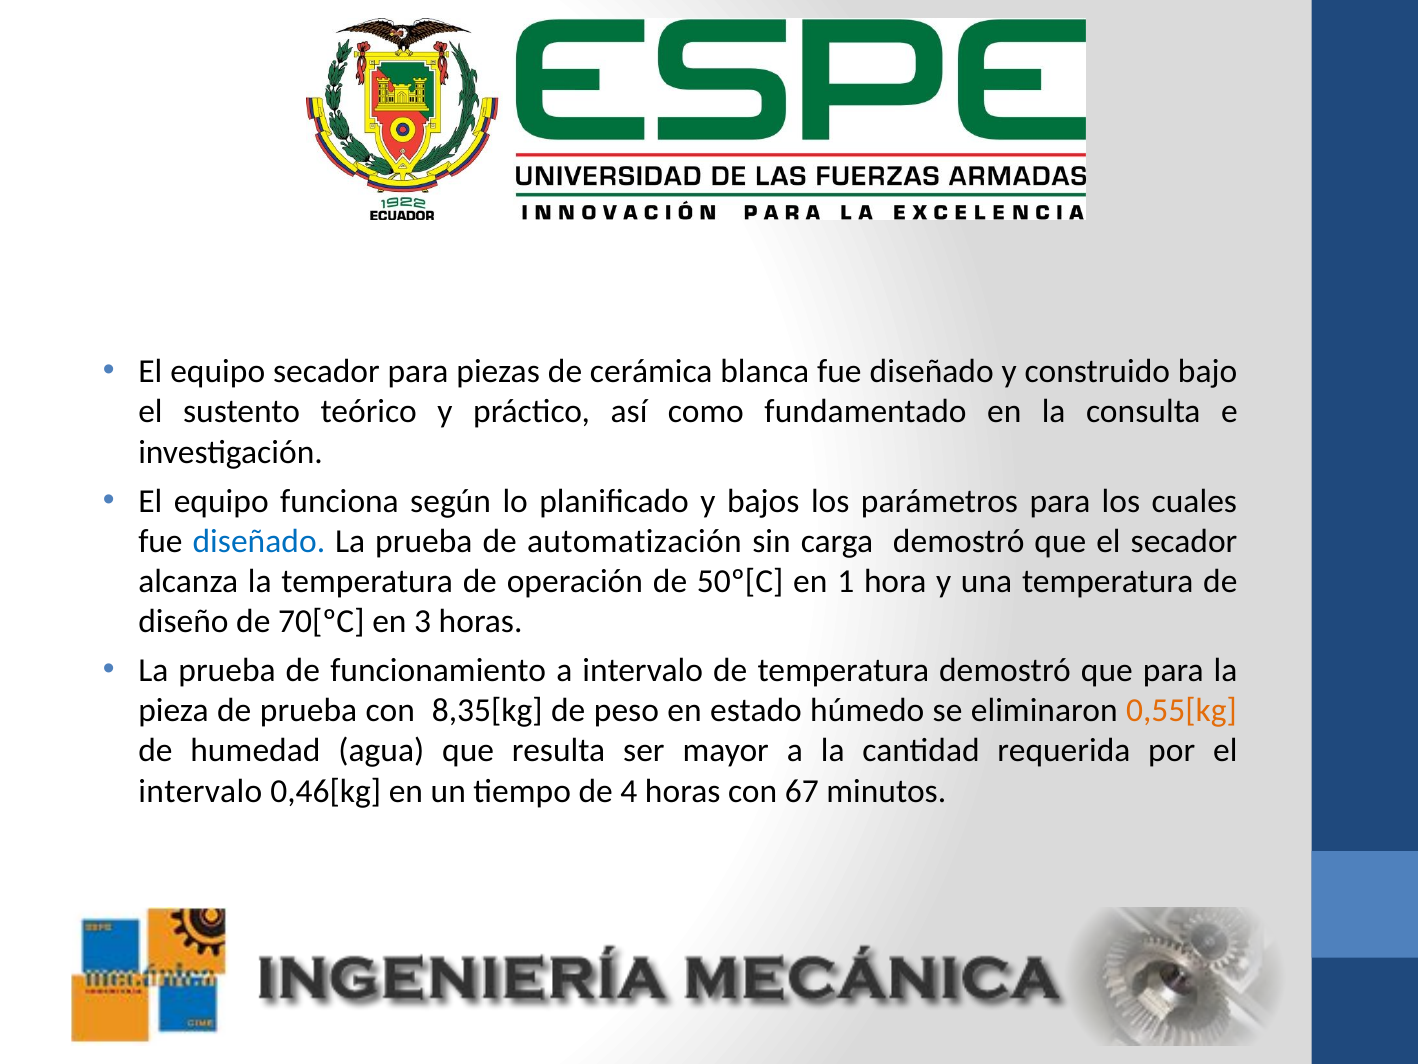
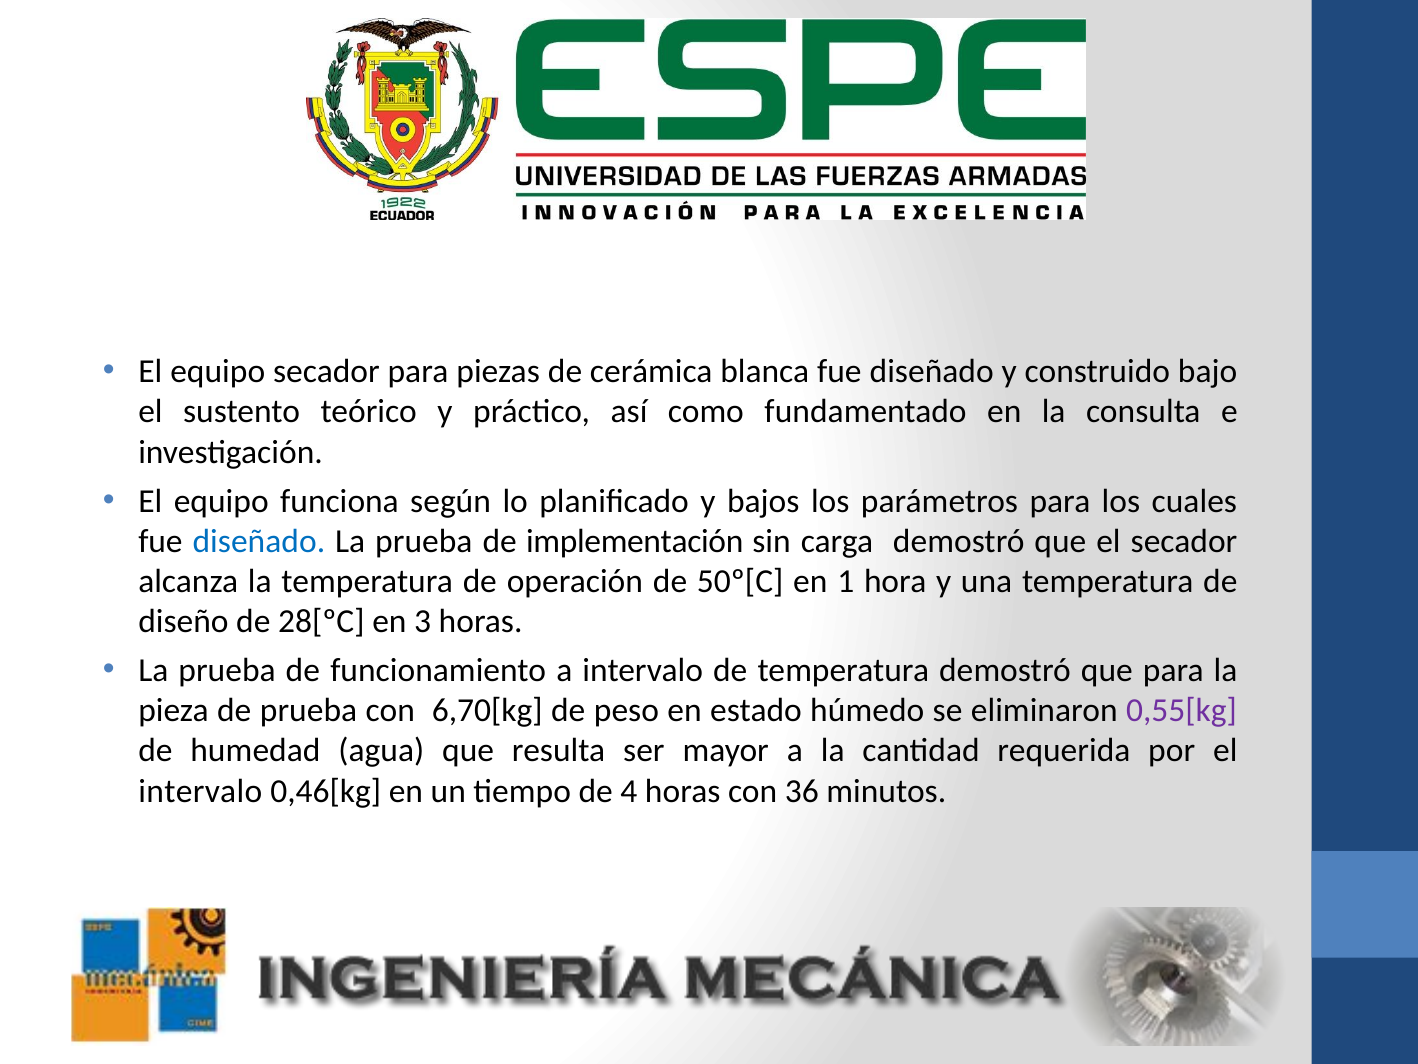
automatización: automatización -> implementación (635, 541)
70[ºC: 70[ºC -> 28[ºC (321, 621)
8,35[kg: 8,35[kg -> 6,70[kg (487, 710)
0,55[kg colour: orange -> purple (1182, 710)
67: 67 -> 36 (802, 791)
